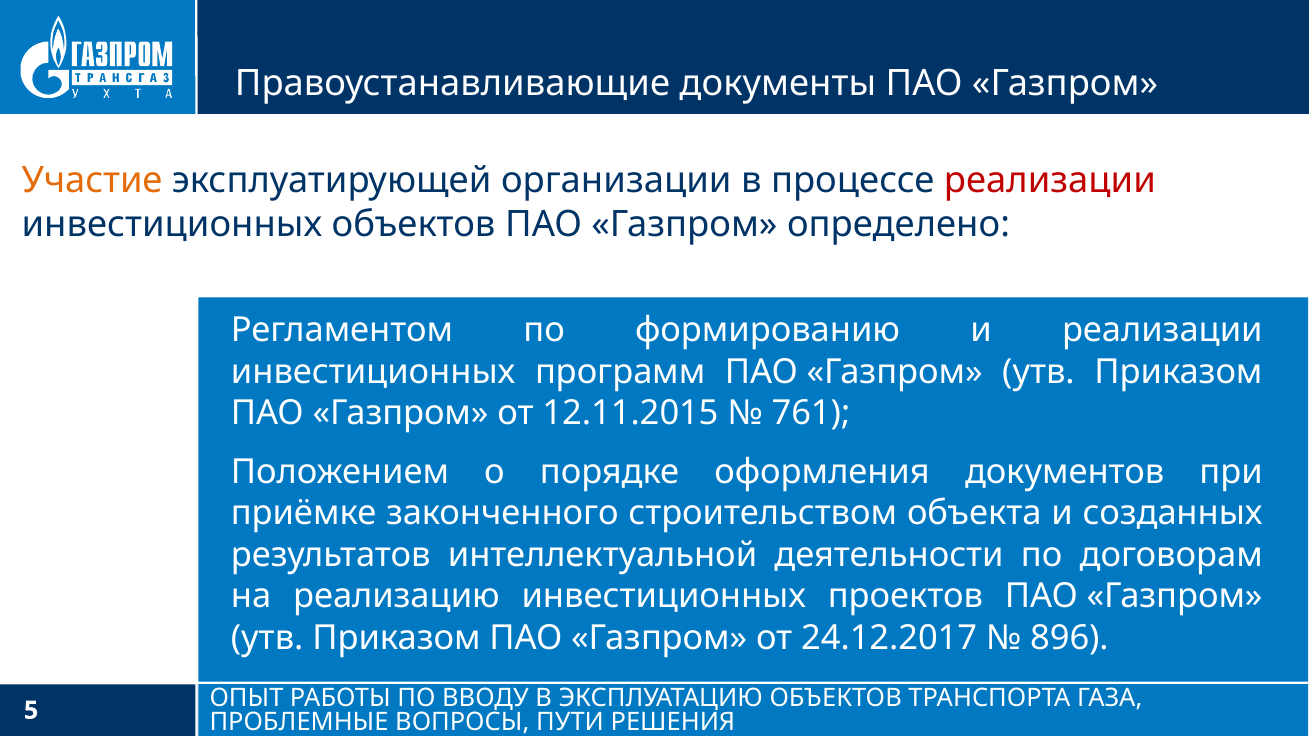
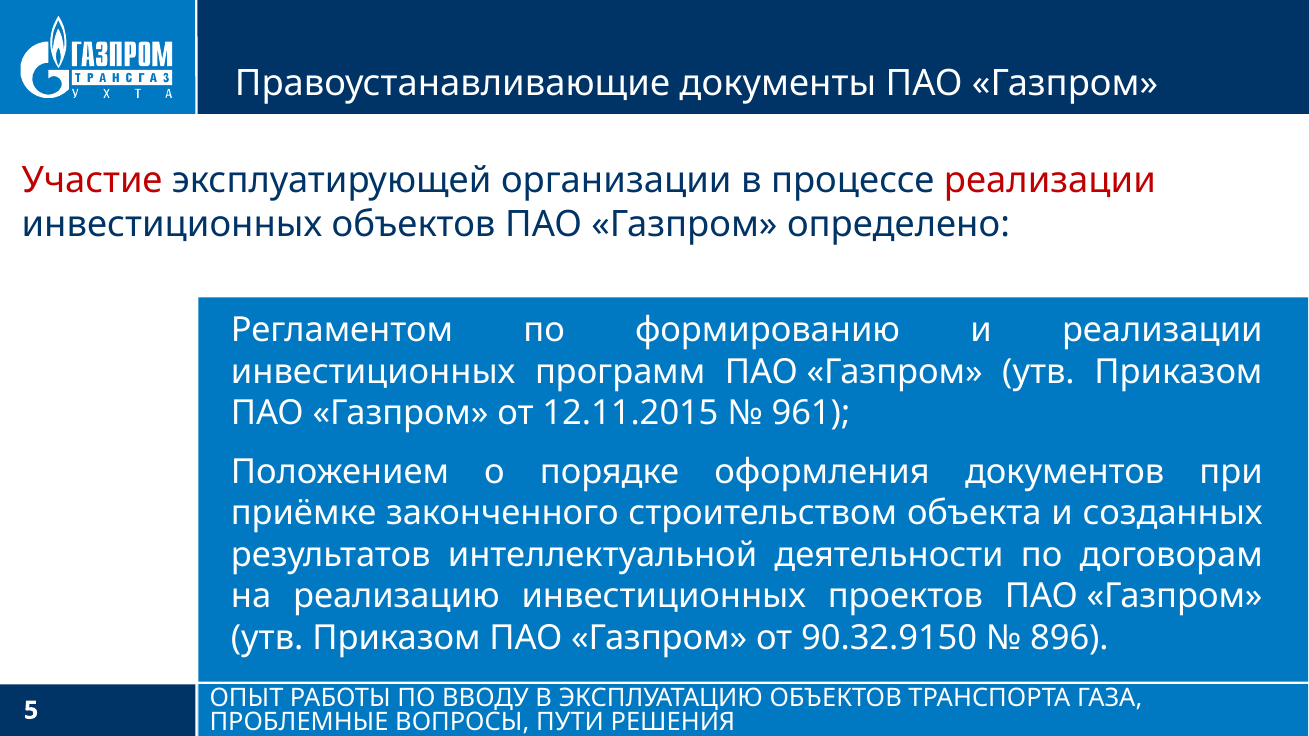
Участие colour: orange -> red (92, 181)
761: 761 -> 961 (811, 414)
24.12.2017: 24.12.2017 -> 90.32.9150 (889, 638)
